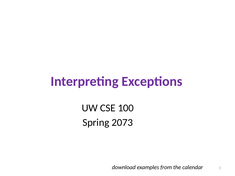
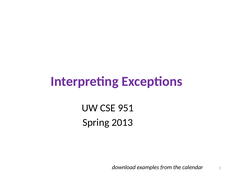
100: 100 -> 951 (126, 108)
2073: 2073 -> 2013 (122, 123)
